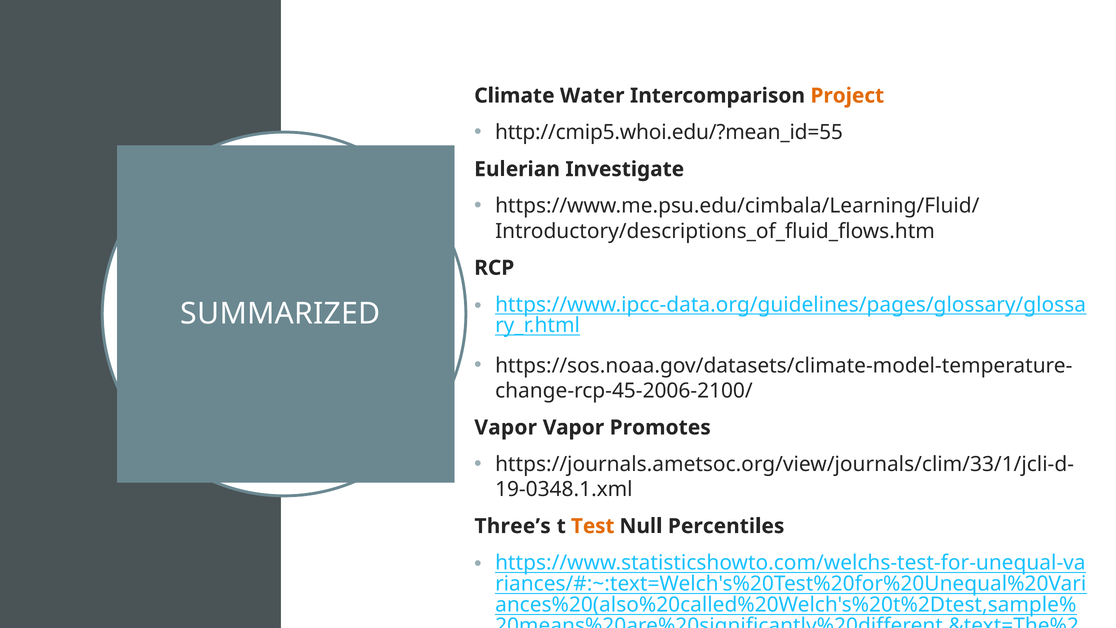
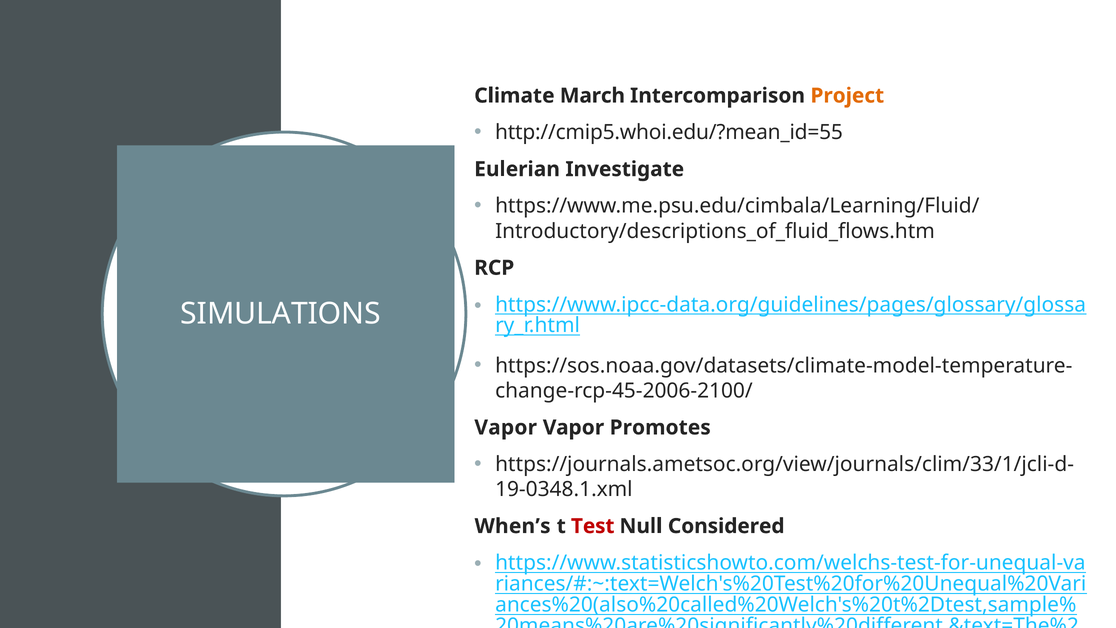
Water: Water -> March (592, 96)
SUMMARIZED: SUMMARIZED -> SIMULATIONS (281, 314)
Three’s: Three’s -> When’s (513, 526)
Test colour: orange -> red (593, 526)
Percentiles: Percentiles -> Considered (726, 526)
